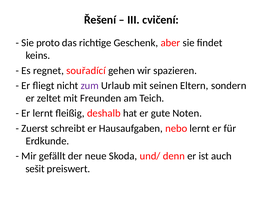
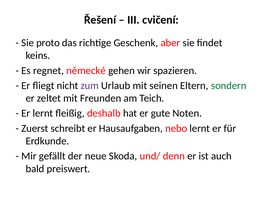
souřadící: souřadící -> německé (86, 71)
sondern colour: black -> green (229, 86)
sešit: sešit -> bald (35, 169)
